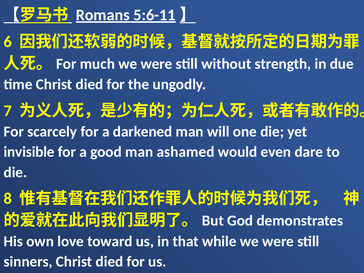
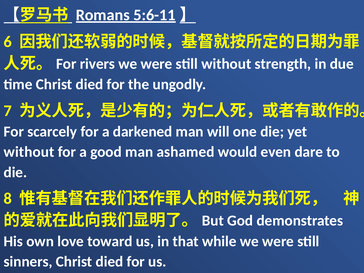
much: much -> rivers (97, 64)
invisible: invisible -> without (29, 152)
